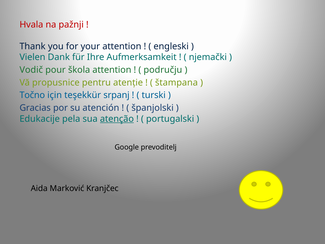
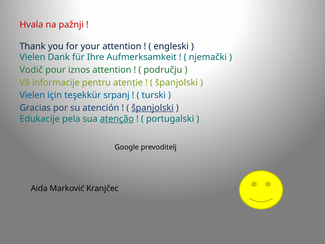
škola: škola -> iznos (79, 70)
propusnice: propusnice -> informacije (56, 82)
štampana: štampana -> španjolski (176, 82)
Točno: Točno -> Vielen (32, 95)
španjolski underline: none -> present (153, 108)
